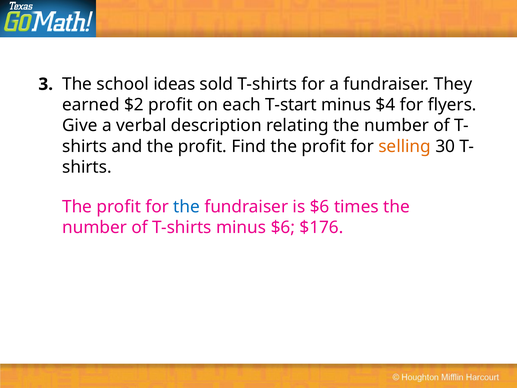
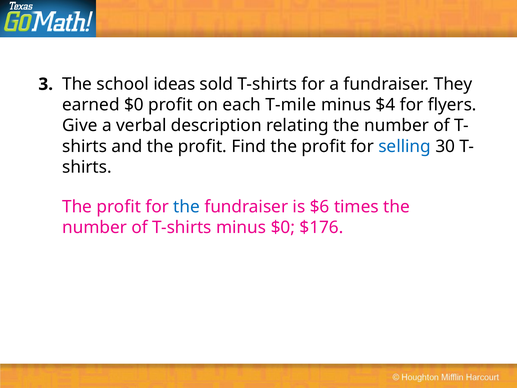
earned $2: $2 -> $0 (134, 105)
T-start: T-start -> T-mile (291, 105)
selling colour: orange -> blue (405, 146)
minus $6: $6 -> $0 (283, 227)
